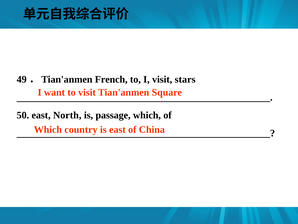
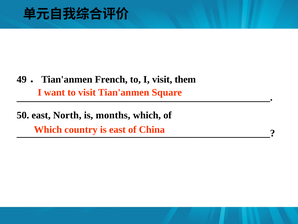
stars: stars -> them (185, 79)
passage: passage -> months (113, 115)
